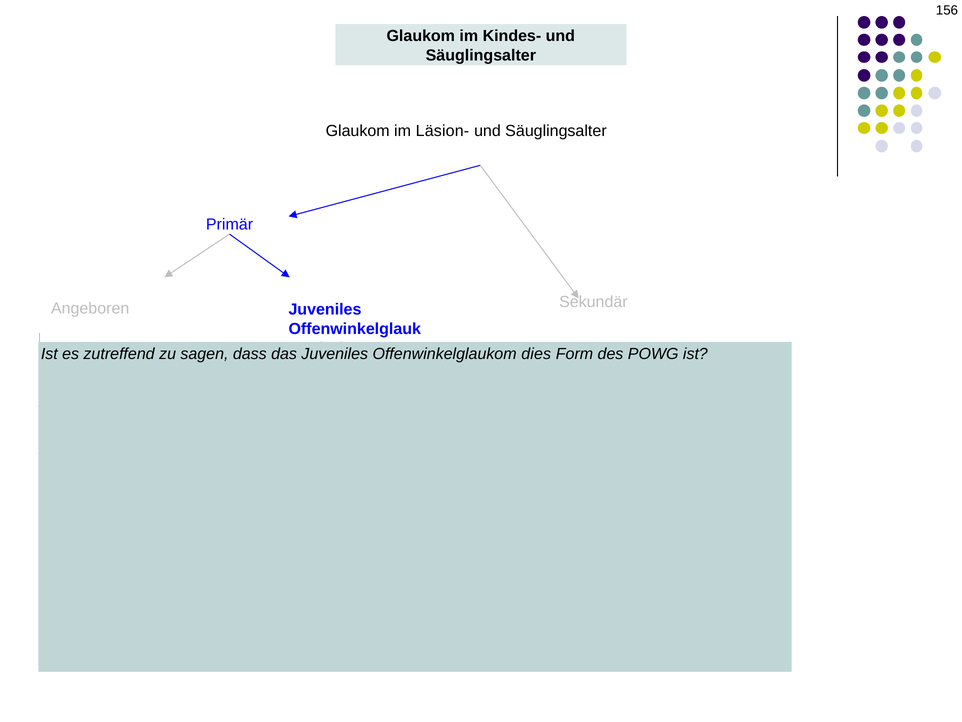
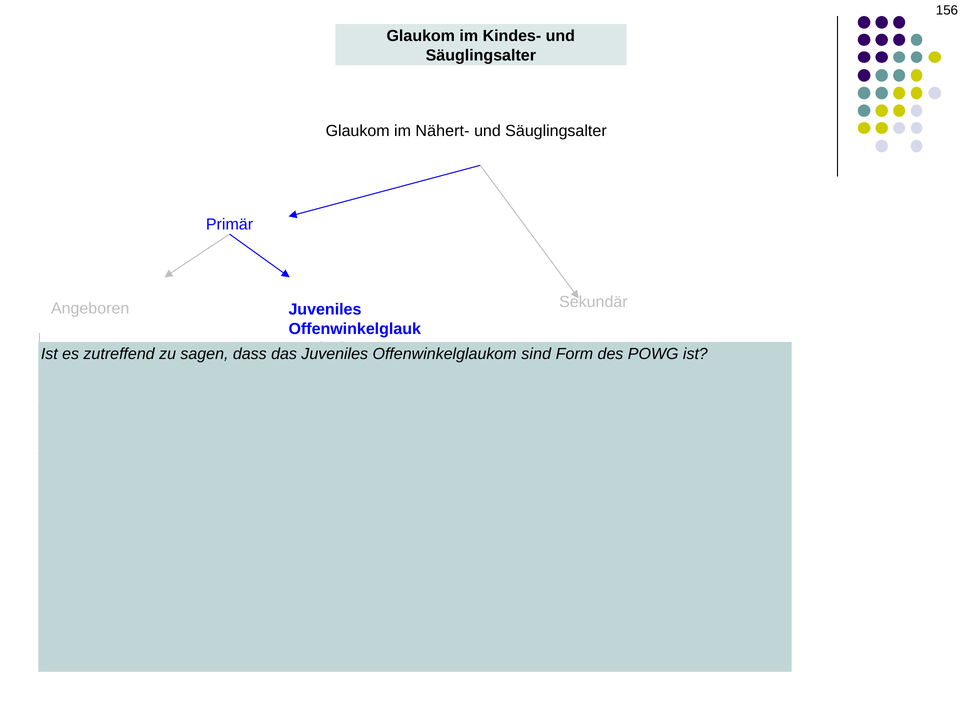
Läsion-: Läsion- -> Nähert- (442, 131)
Offenwinkelglaukom dies: dies -> sind (536, 354)
